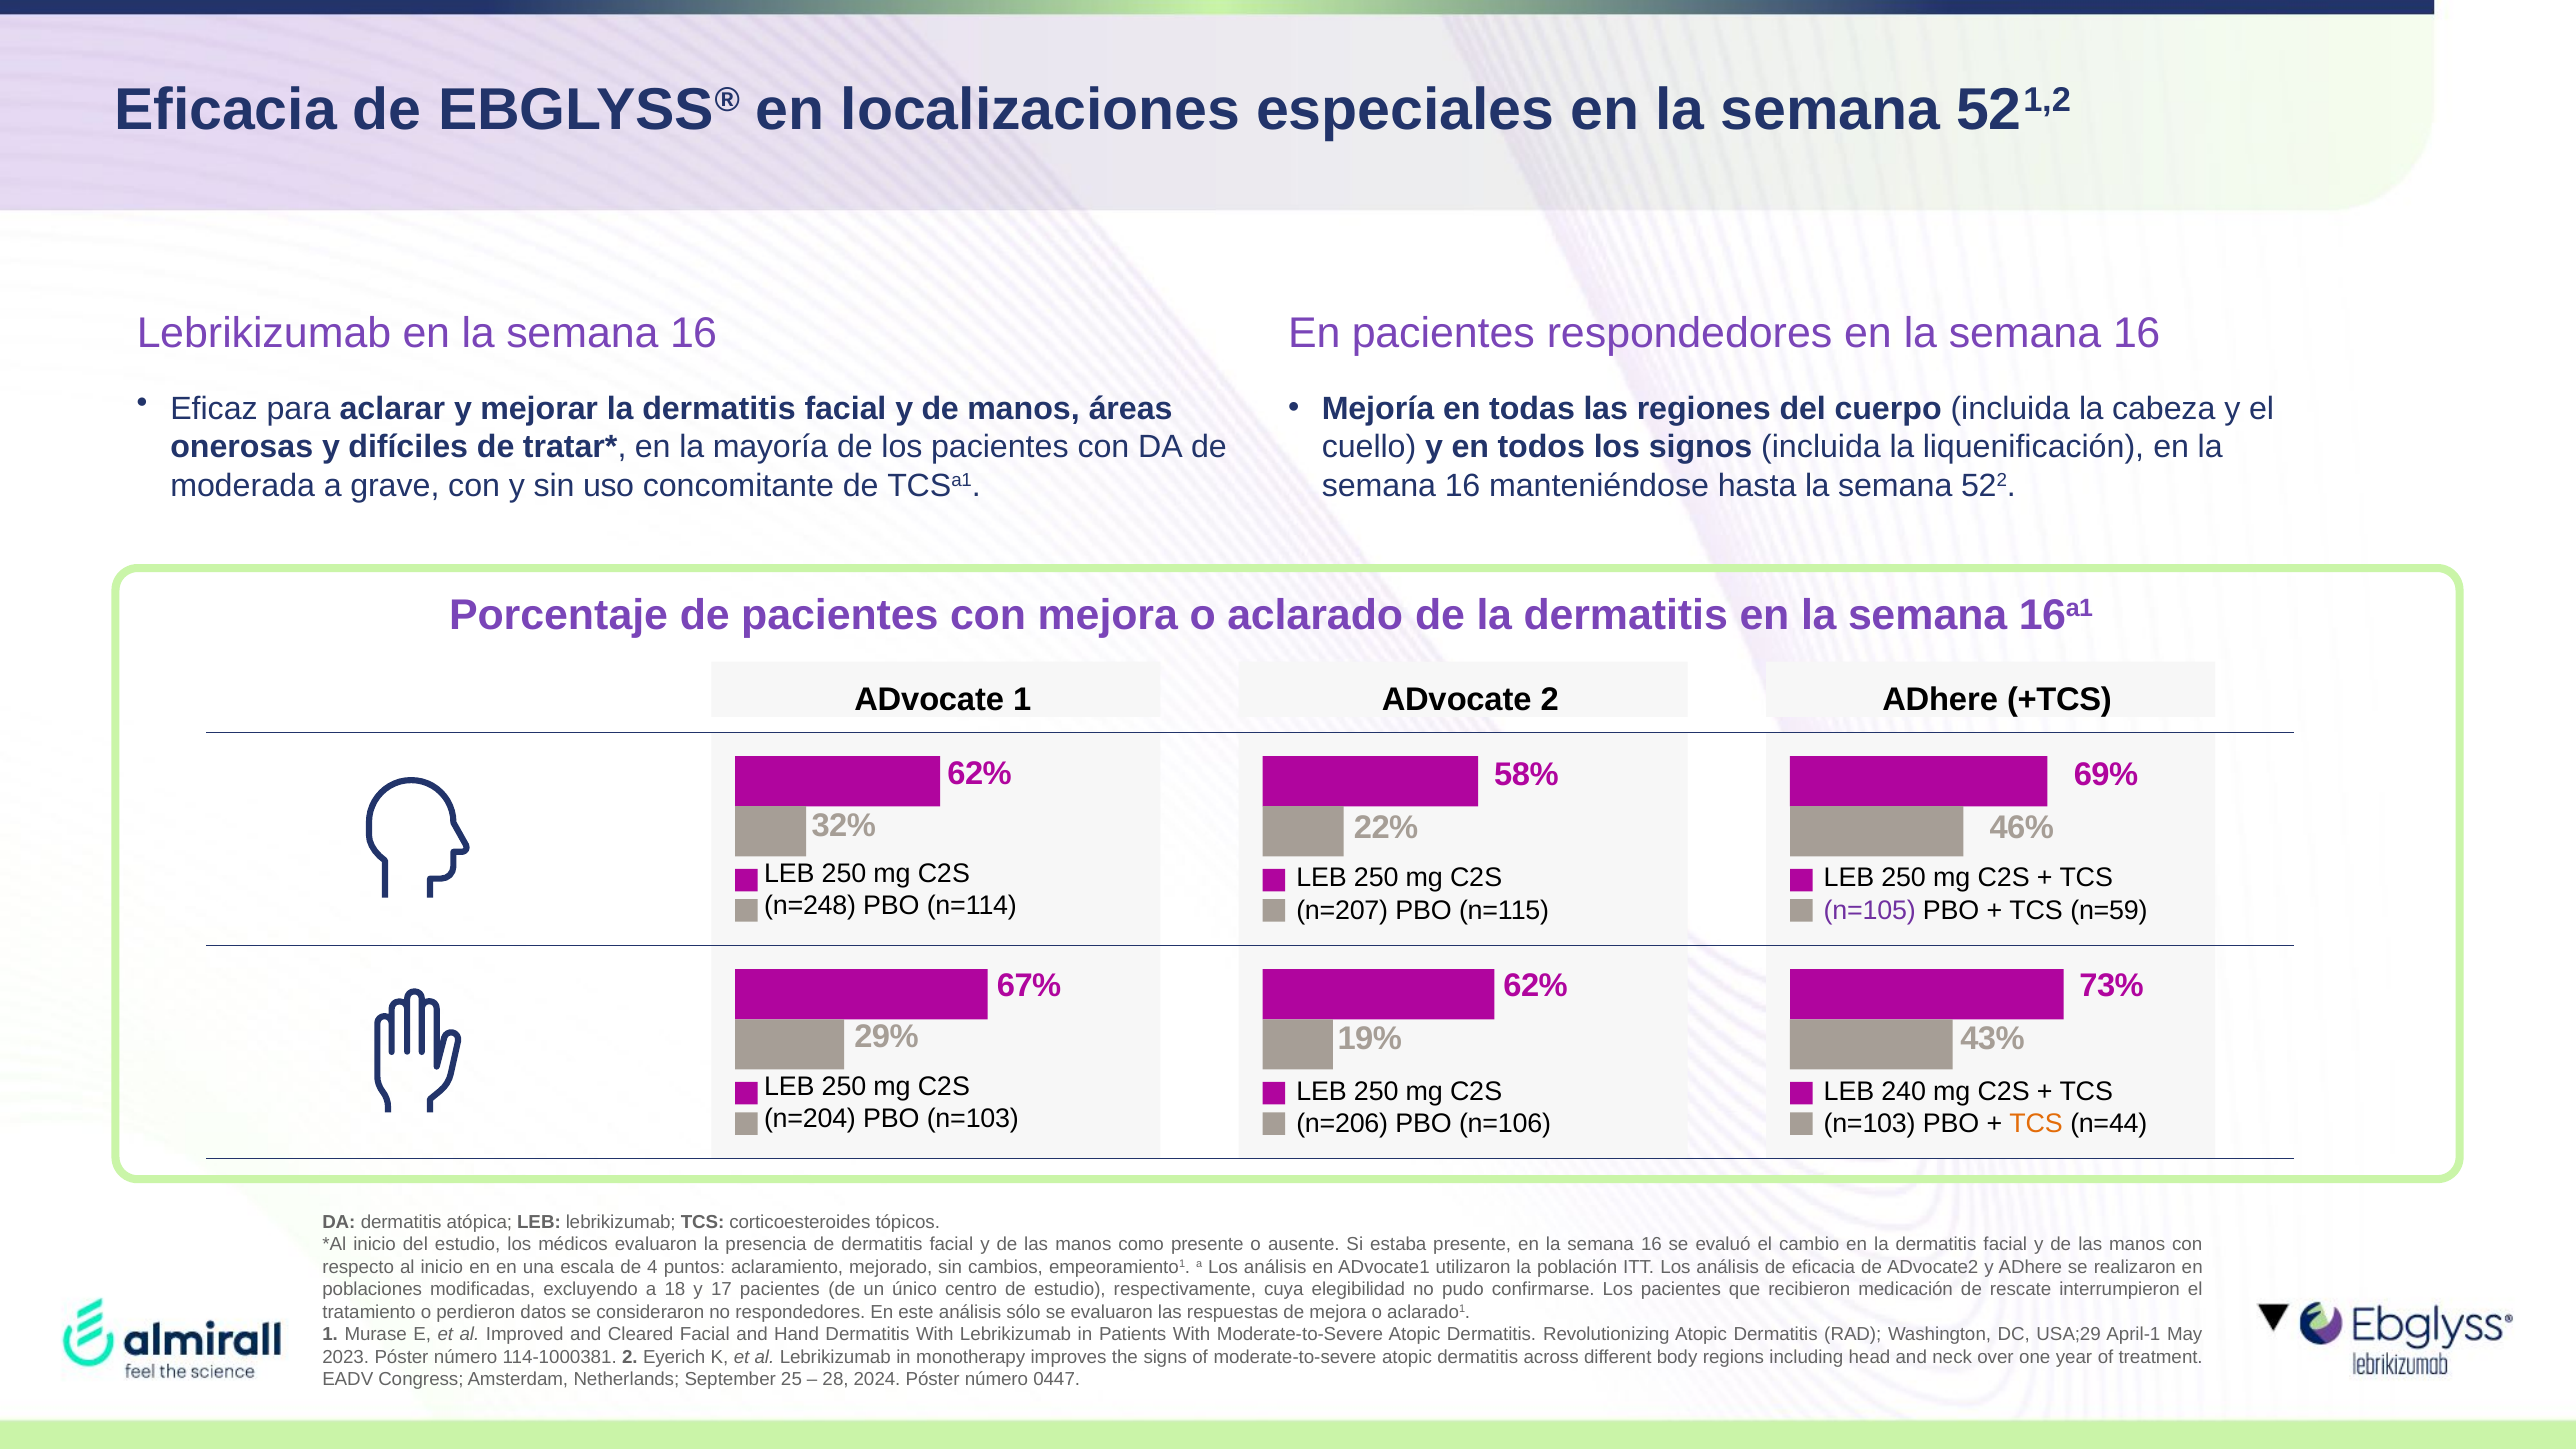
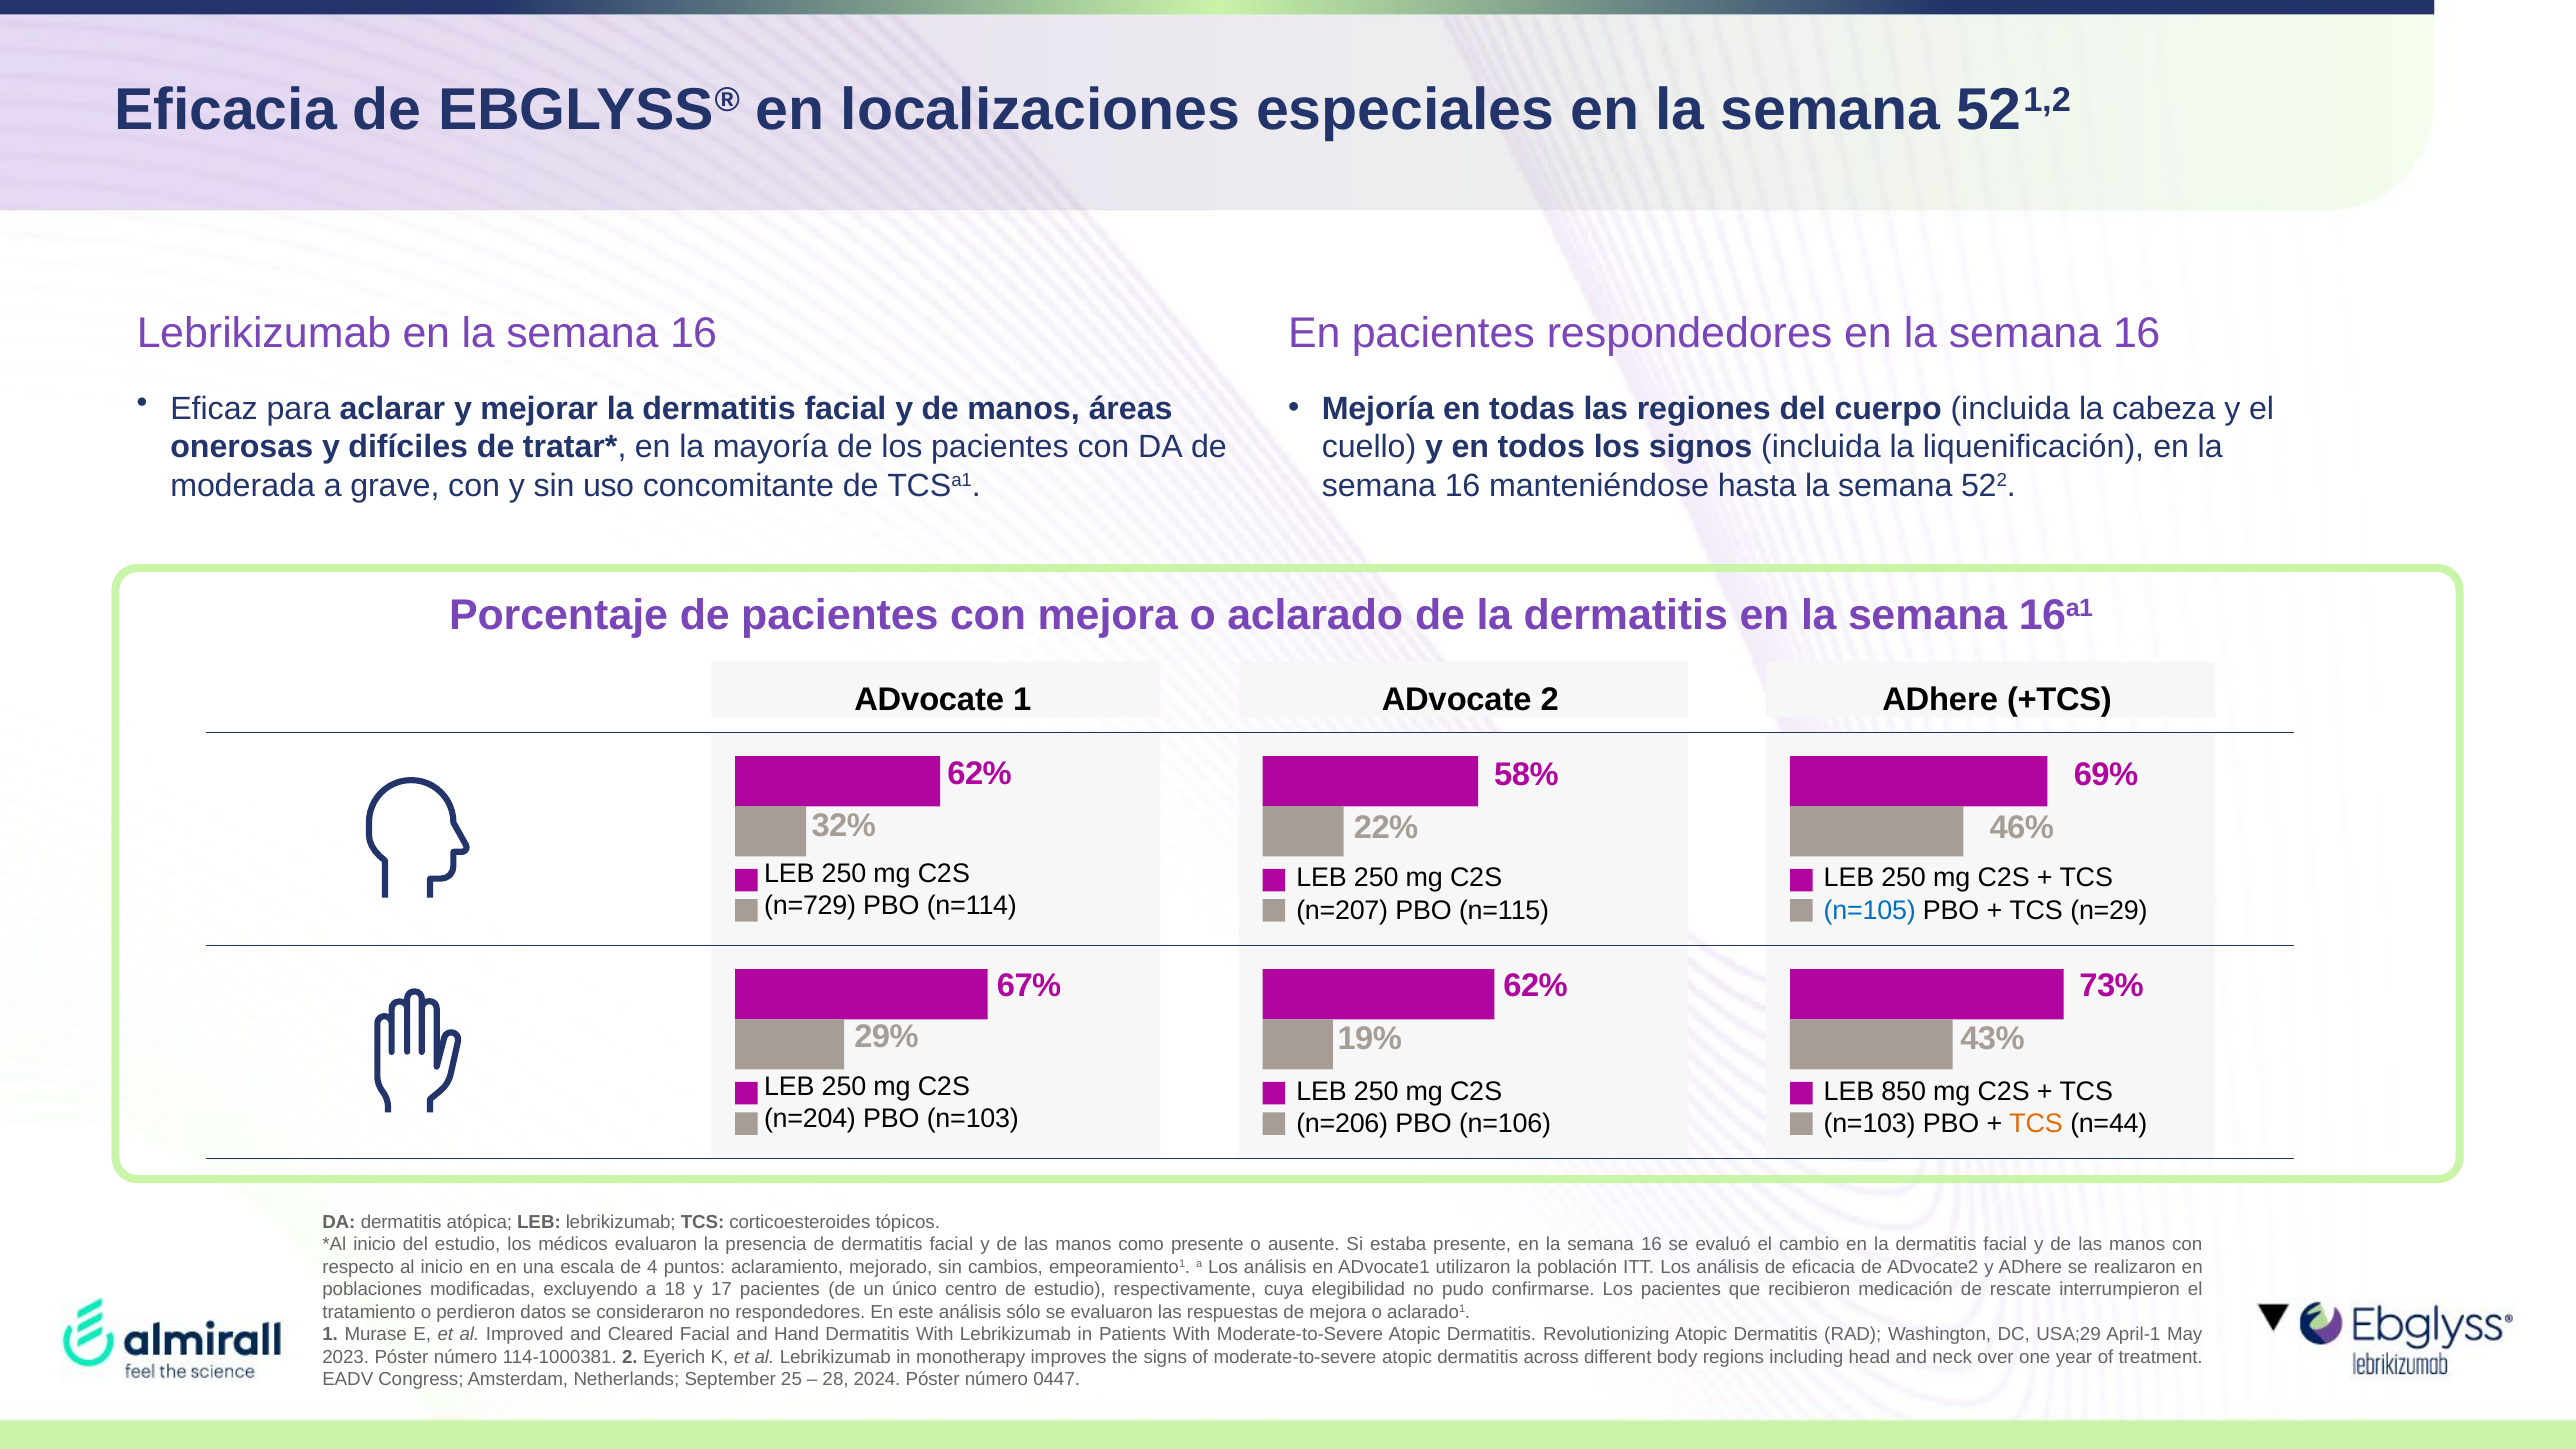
n=248: n=248 -> n=729 (810, 906)
n=105 colour: purple -> blue (1870, 910)
n=59: n=59 -> n=29 (2109, 910)
240: 240 -> 850 (1904, 1091)
